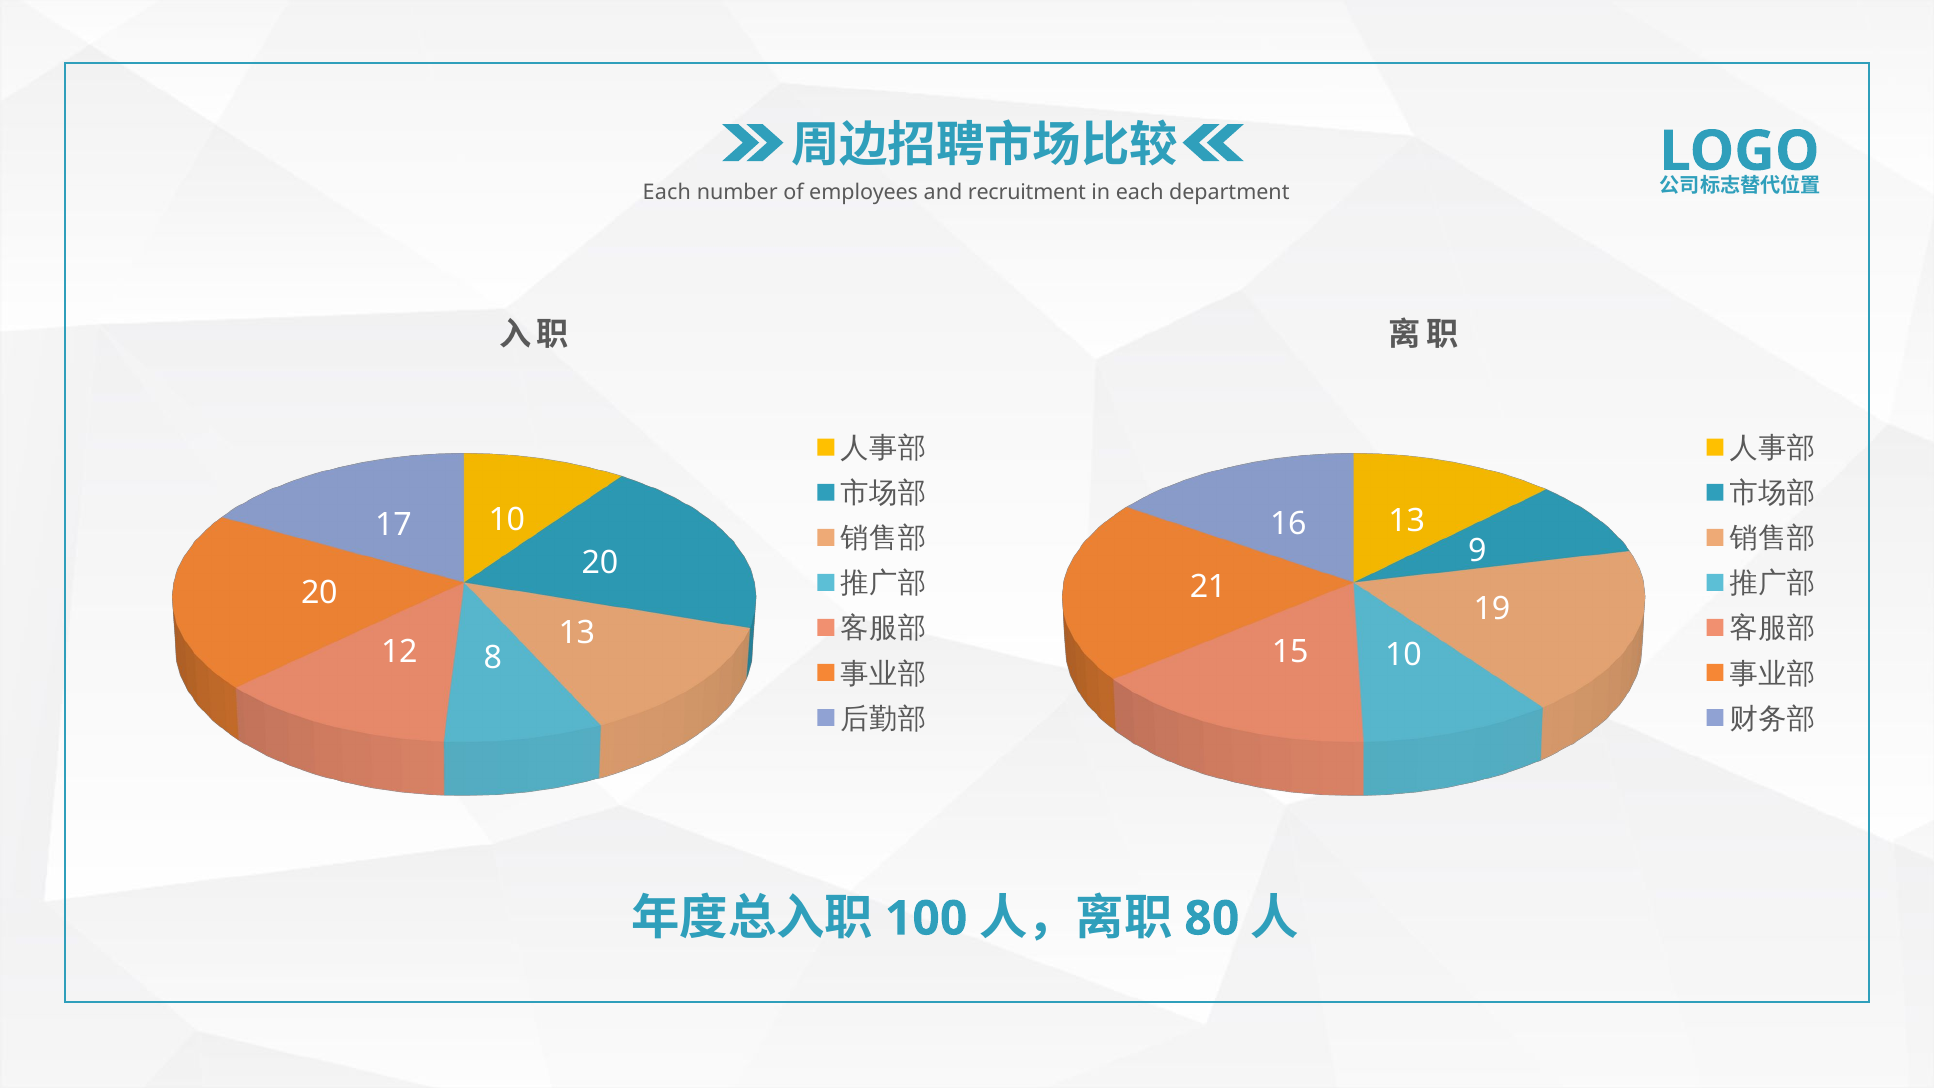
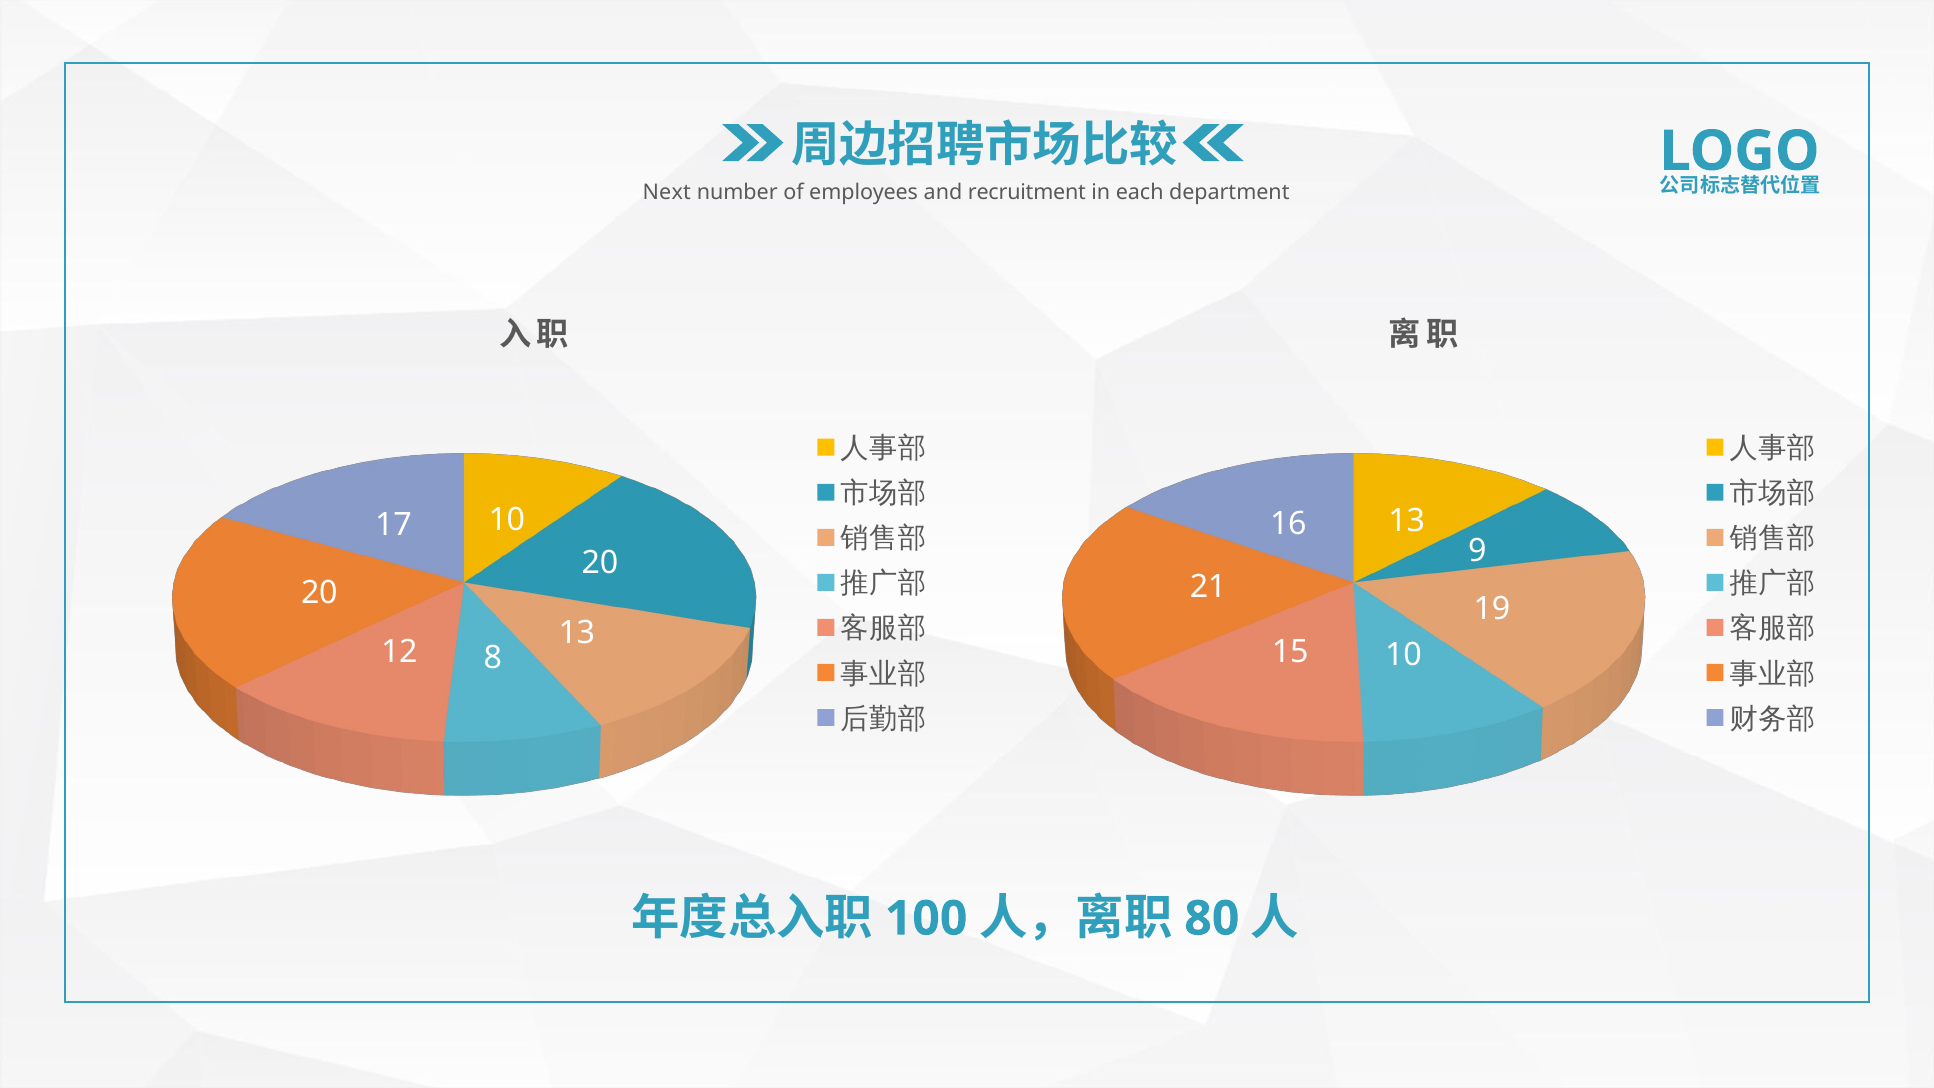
Each: Each -> Next (667, 192)
